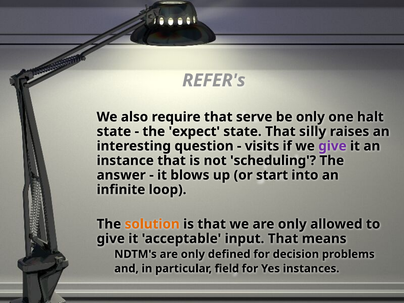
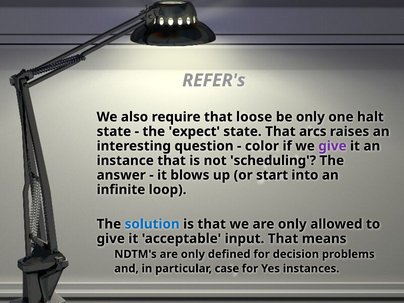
serve: serve -> loose (254, 117)
silly: silly -> arcs (313, 131)
visits: visits -> color (262, 146)
solution colour: orange -> blue (152, 224)
field: field -> case (227, 269)
